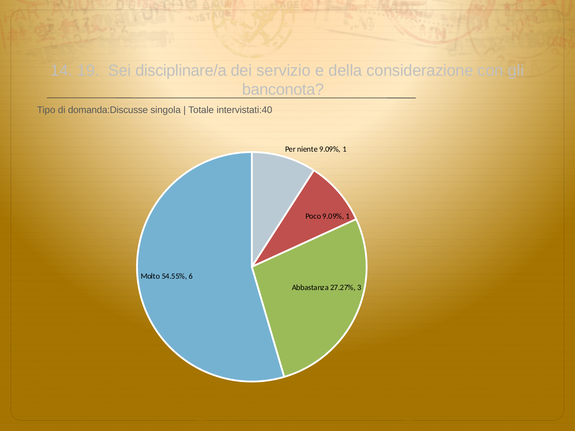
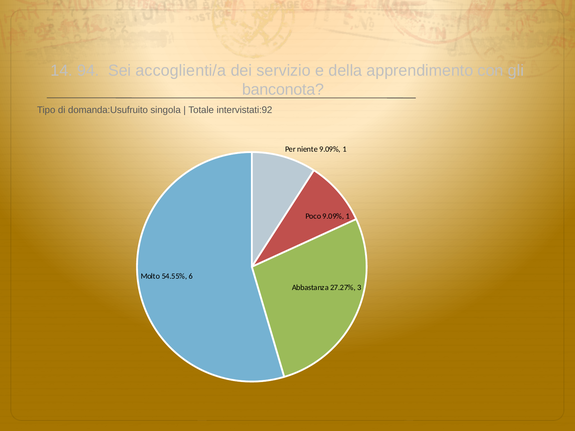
19: 19 -> 94 (88, 71)
disciplinare/a: disciplinare/a -> accoglienti/a (181, 71)
considerazione: considerazione -> apprendimento (420, 71)
domanda:Discusse: domanda:Discusse -> domanda:Usufruito (108, 110)
intervistati:40: intervistati:40 -> intervistati:92 (244, 110)
